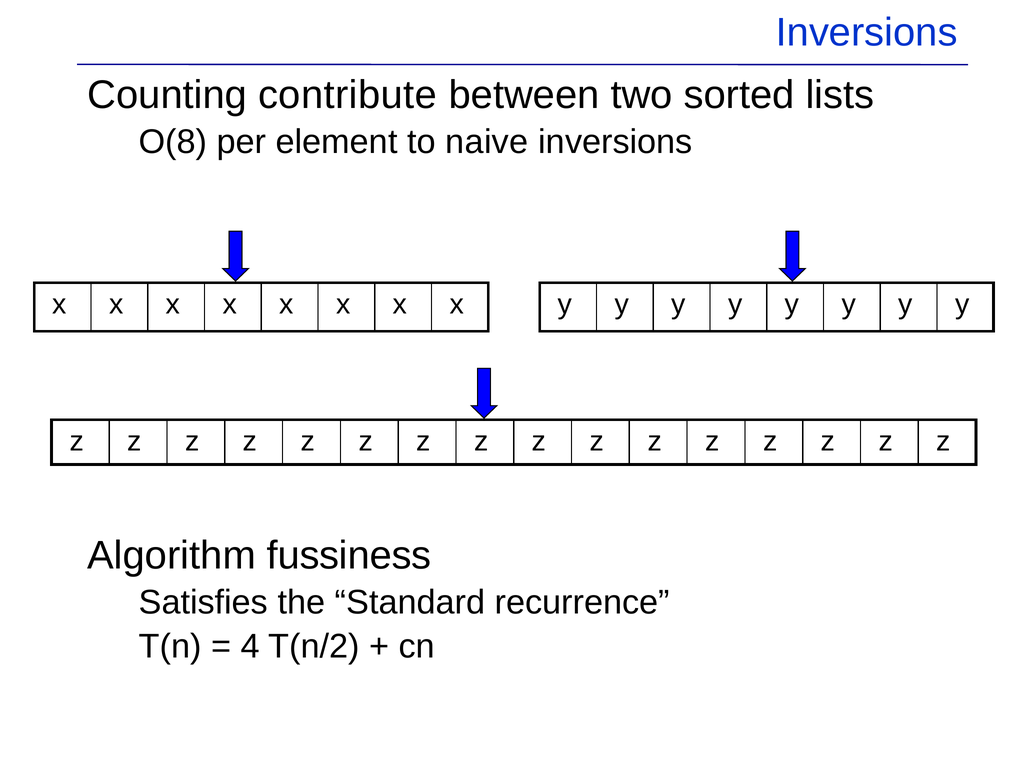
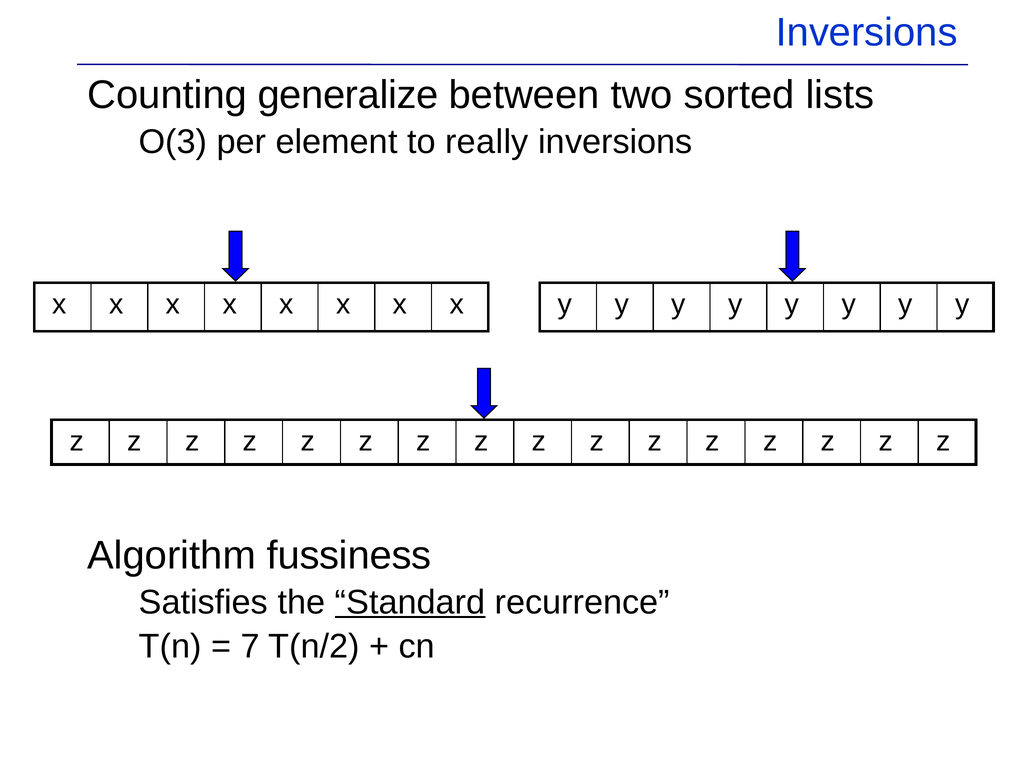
contribute: contribute -> generalize (348, 95)
O(8: O(8 -> O(3 (173, 142)
naive: naive -> really (487, 142)
Standard underline: none -> present (410, 602)
4: 4 -> 7 (250, 646)
